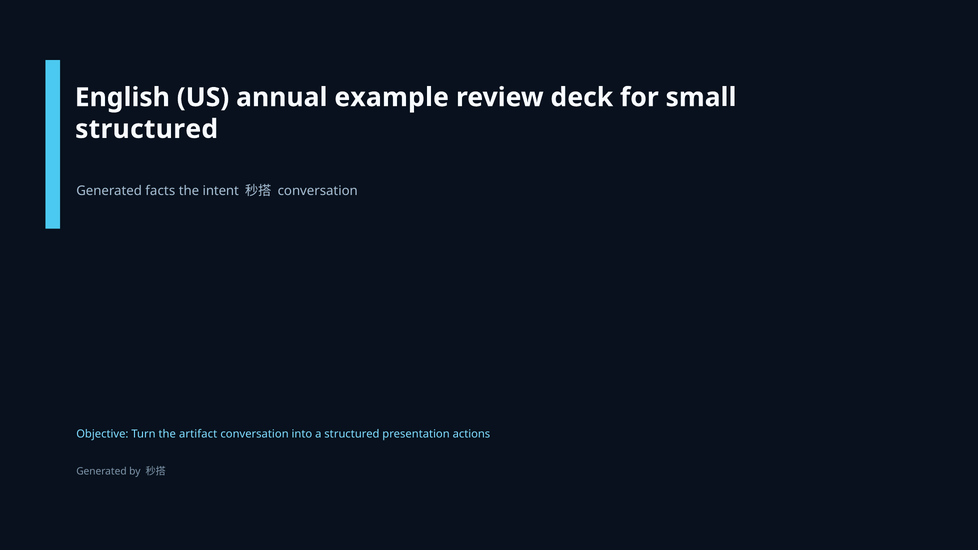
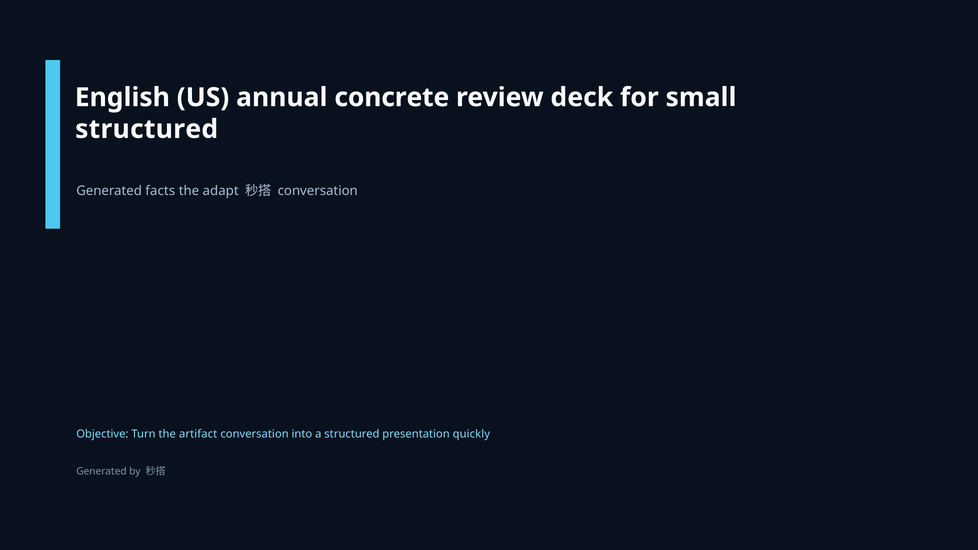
example: example -> concrete (392, 97)
intent: intent -> adapt (221, 191)
actions: actions -> quickly (471, 434)
